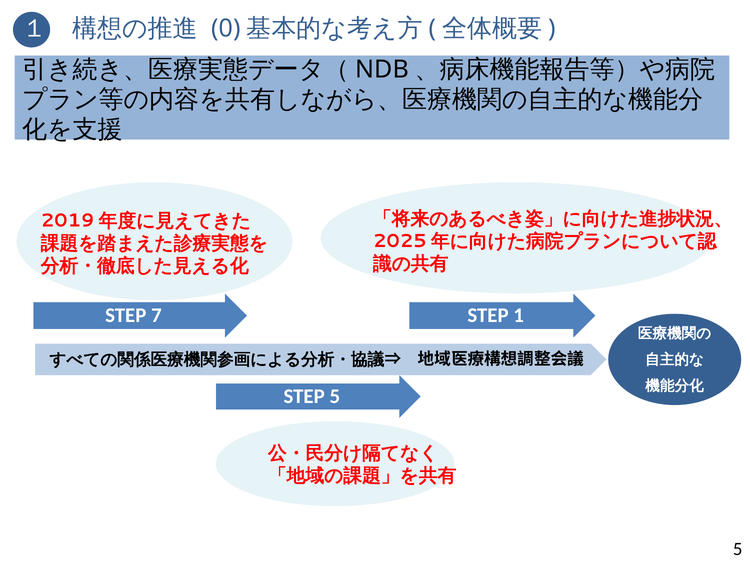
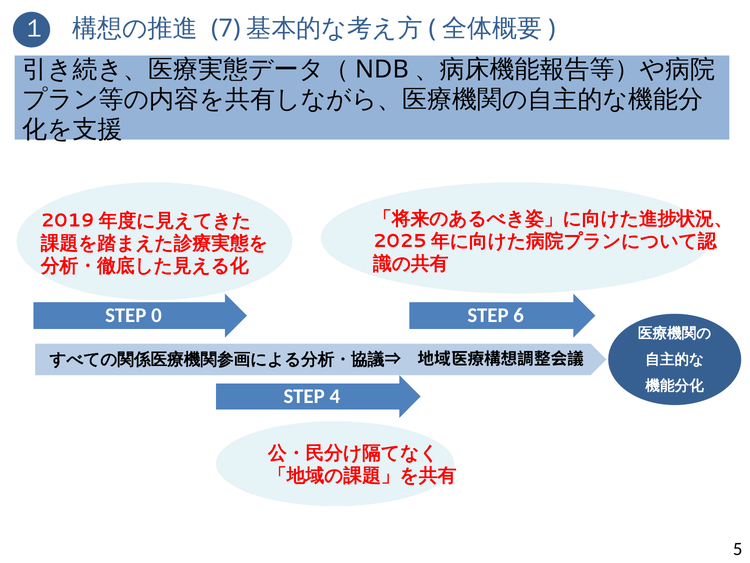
0: 0 -> 7 (226, 29)
7: 7 -> 0 (156, 315)
1: 1 -> 6 (519, 315)
STEP 5: 5 -> 4 (335, 396)
